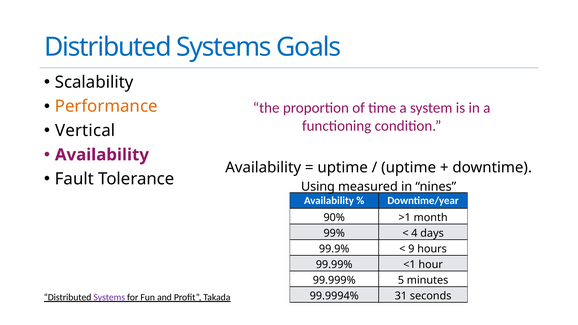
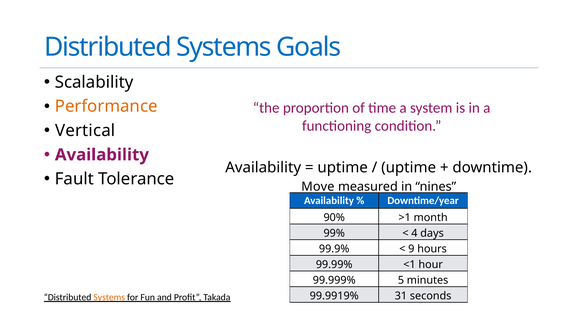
Using: Using -> Move (318, 187)
99.9994%: 99.9994% -> 99.9919% (334, 296)
Systems colour: purple -> orange (109, 297)
